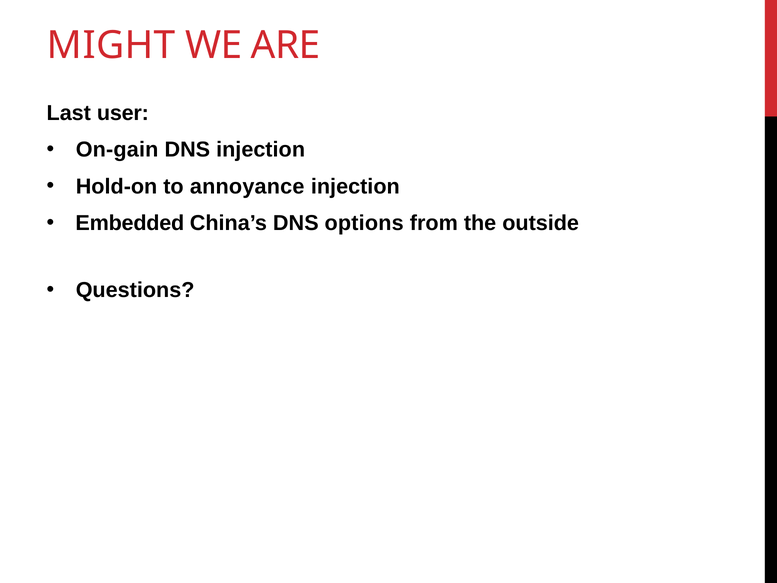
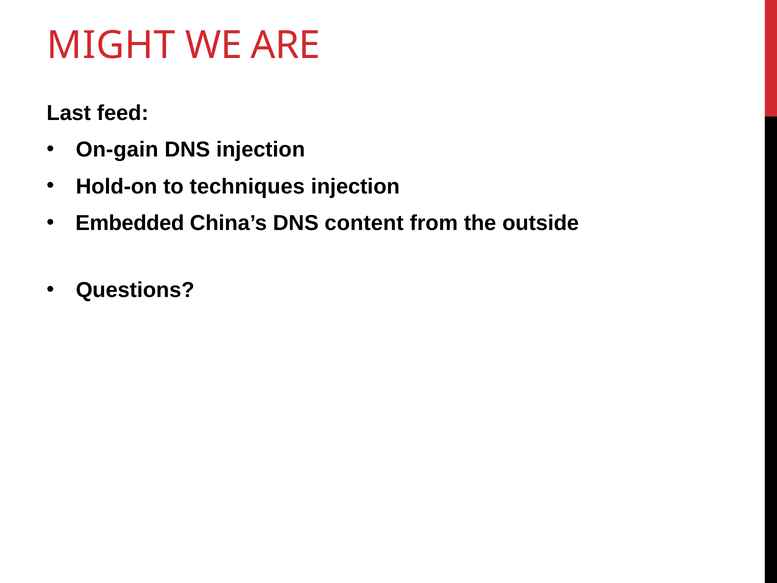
user: user -> feed (123, 113)
annoyance: annoyance -> techniques (247, 186)
options: options -> content (364, 223)
